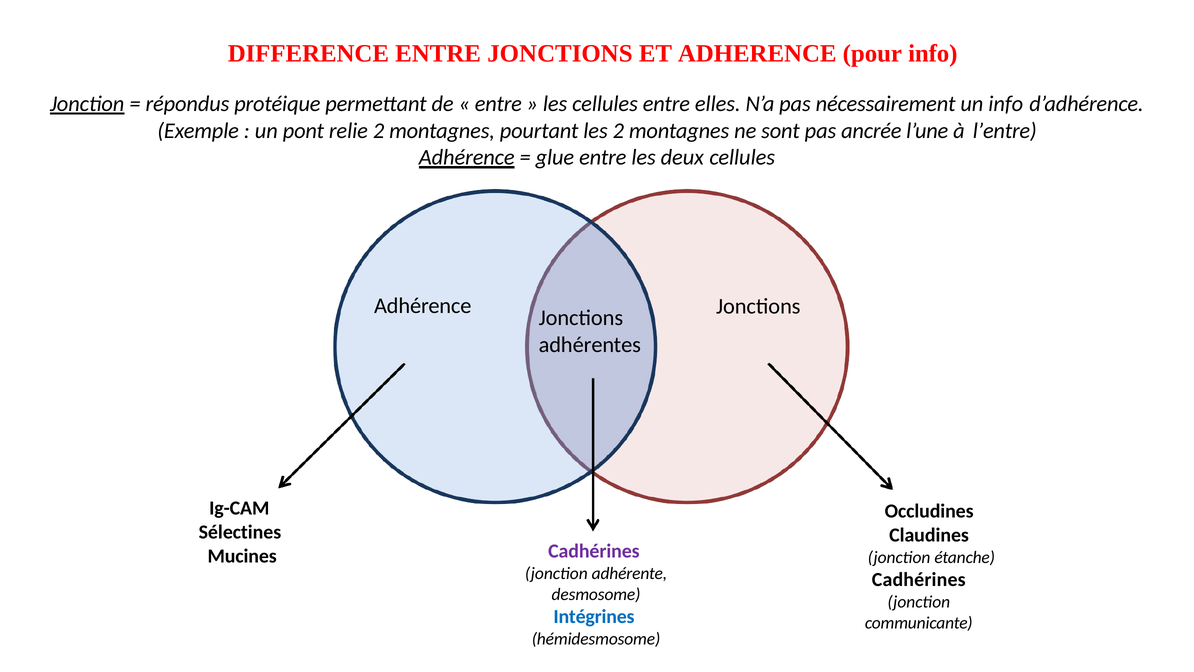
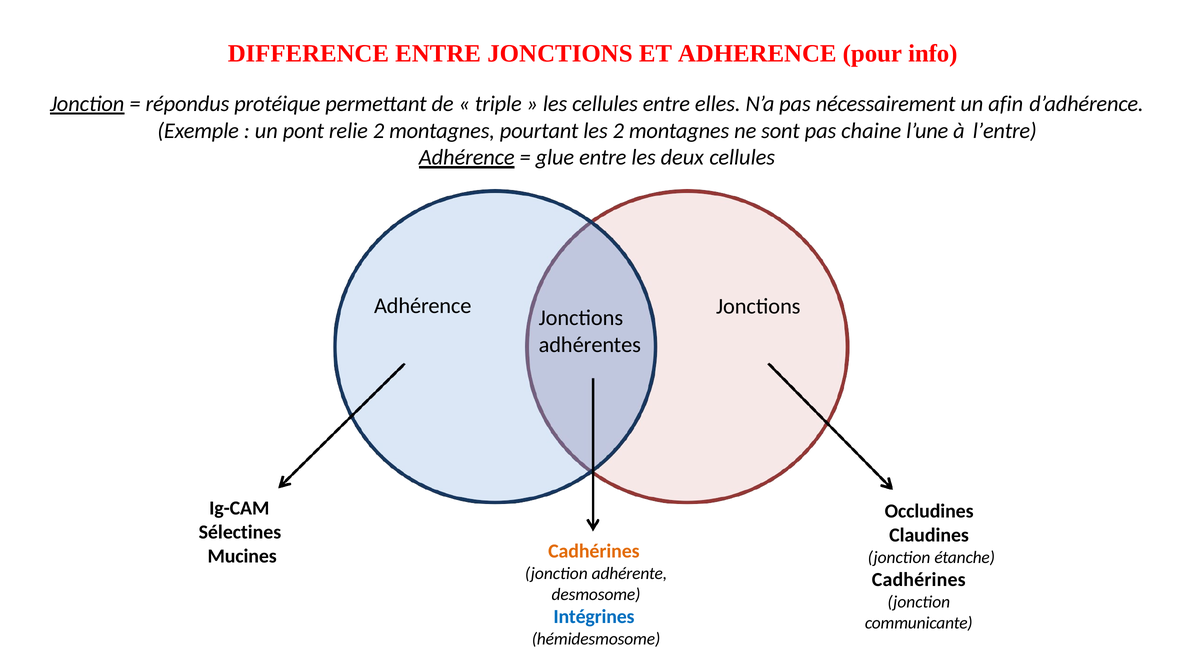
entre: entre -> triple (498, 104)
un info: info -> afin (1006, 104)
ancrée: ancrée -> chaine (871, 131)
Cadhérines colour: purple -> orange (594, 551)
